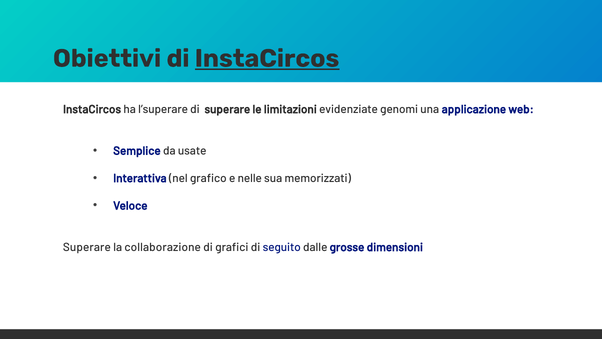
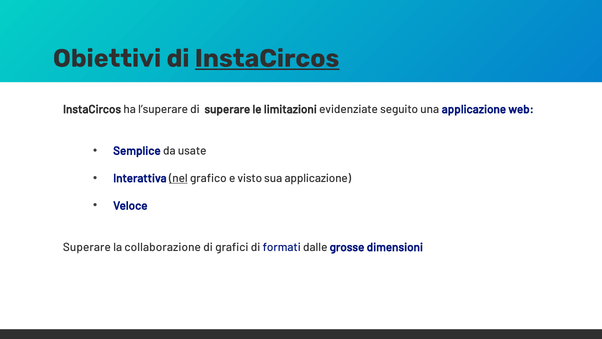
genomi: genomi -> seguito (399, 109)
nel underline: none -> present (178, 178)
nelle: nelle -> visto (250, 178)
sua memorizzati: memorizzati -> applicazione (318, 178)
seguito: seguito -> formati (282, 247)
